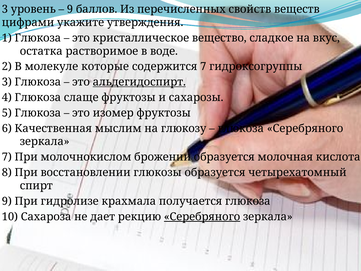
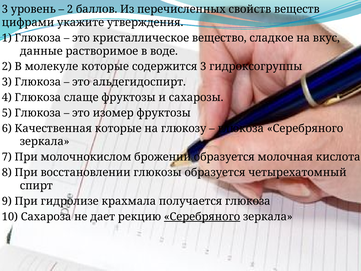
9: 9 -> 2 (70, 9)
остатка: остатка -> данные (41, 51)
содержится 7: 7 -> 3 (203, 66)
альдегидоспирт underline: present -> none (139, 82)
Качественная мыслим: мыслим -> которые (118, 128)
